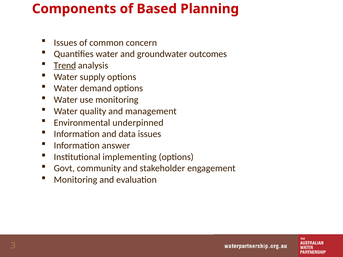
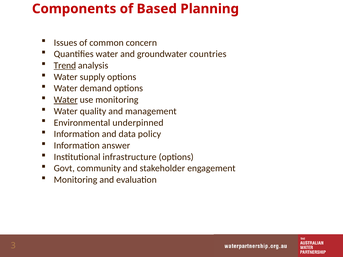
outcomes: outcomes -> countries (208, 54)
Water underline: none -> present (66, 100)
data issues: issues -> policy (149, 134)
implementing: implementing -> infrastructure (130, 157)
